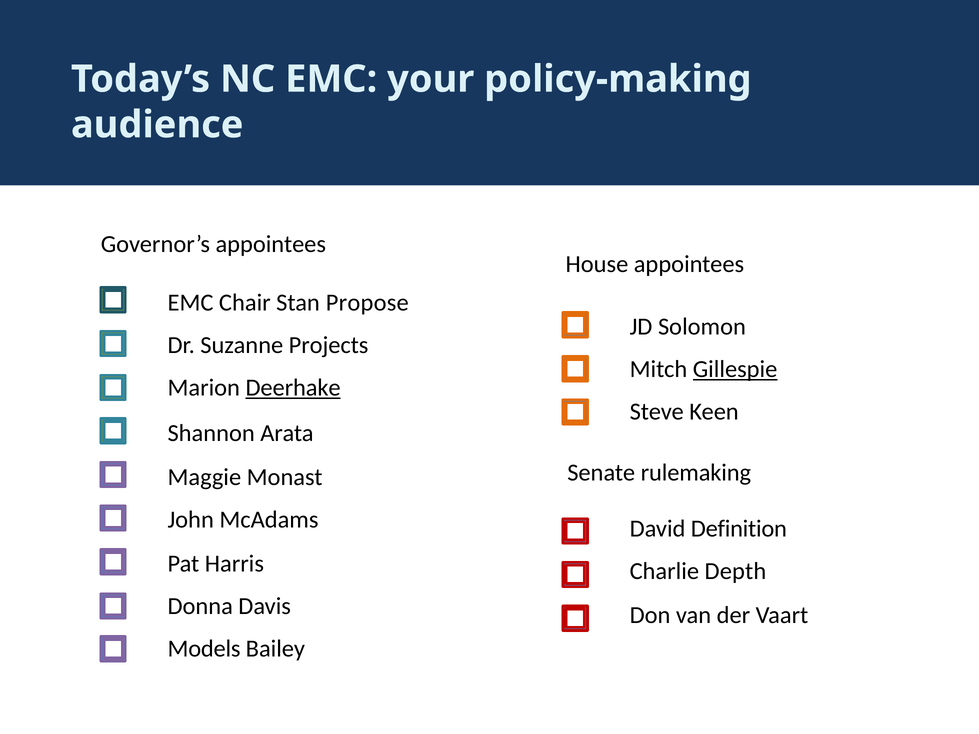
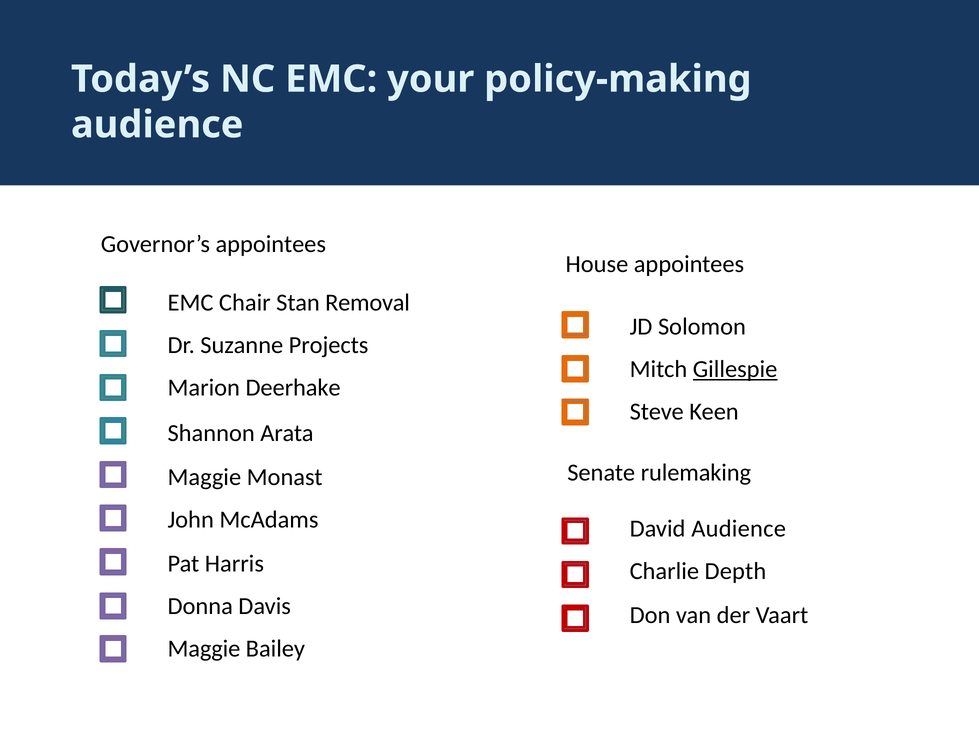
Propose: Propose -> Removal (368, 303)
Deerhake underline: present -> none (293, 388)
David Definition: Definition -> Audience (739, 529)
Models: Models -> Maggie (204, 649)
